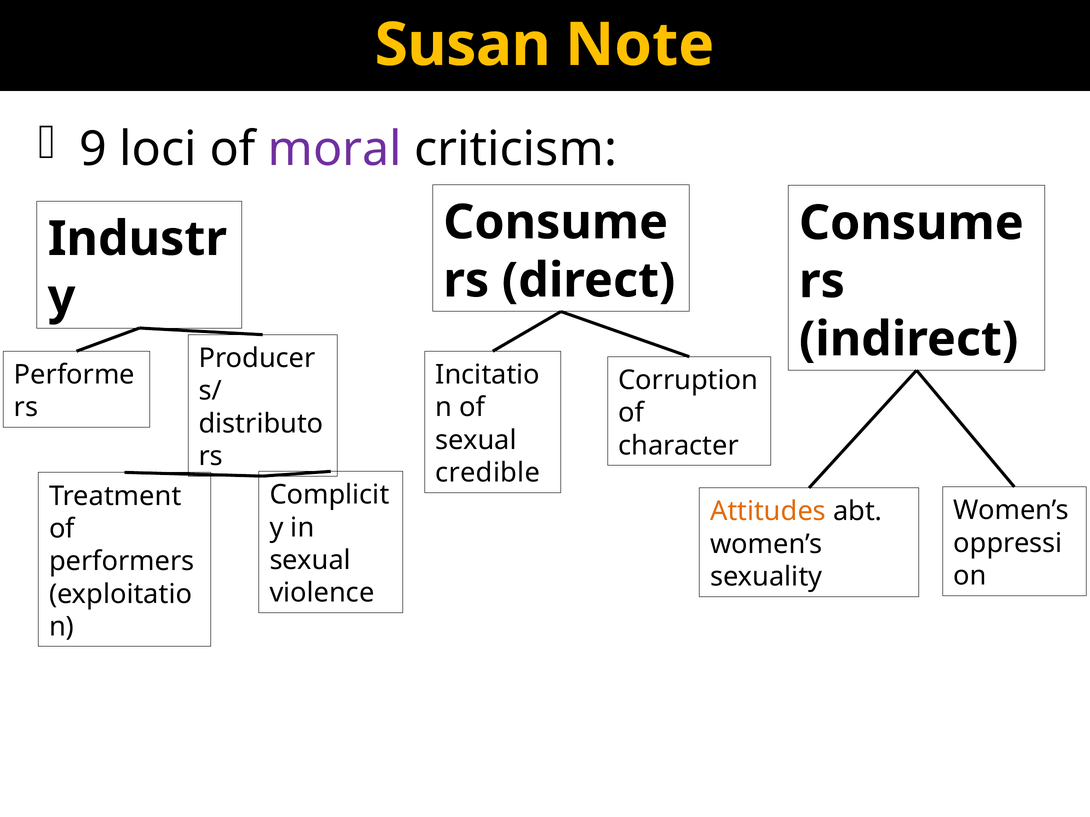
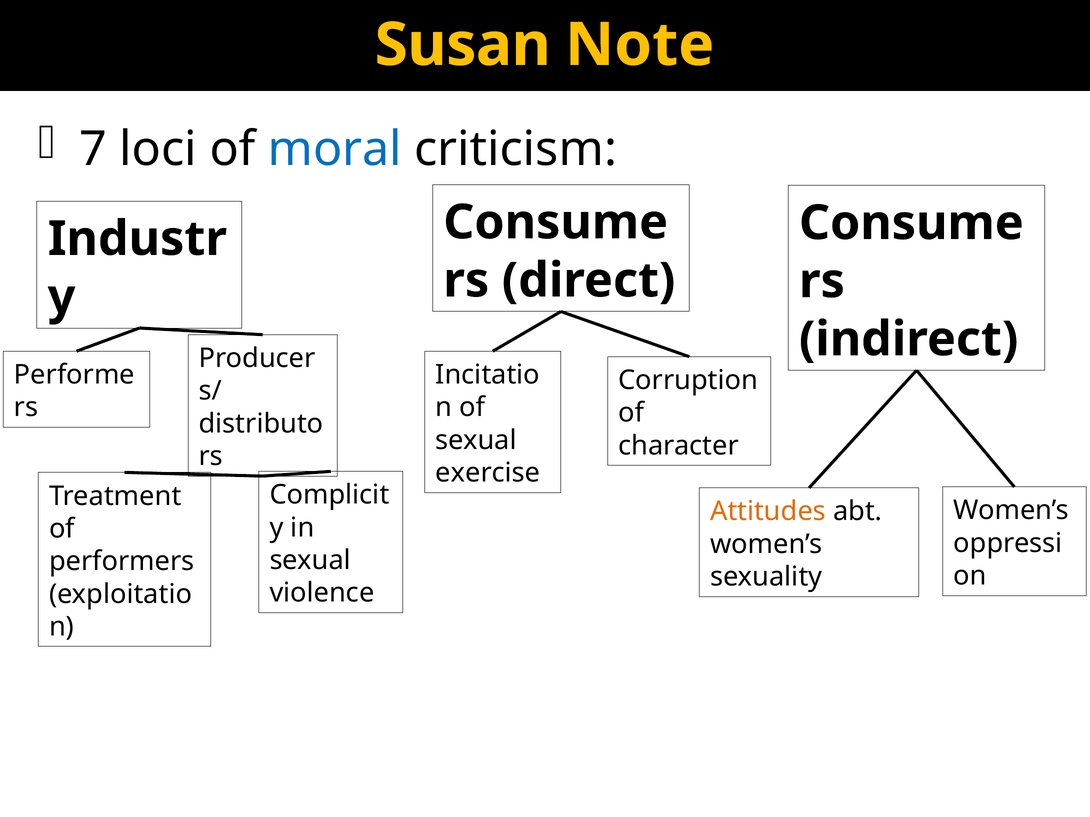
9: 9 -> 7 (93, 149)
moral colour: purple -> blue (335, 149)
credible: credible -> exercise (488, 473)
